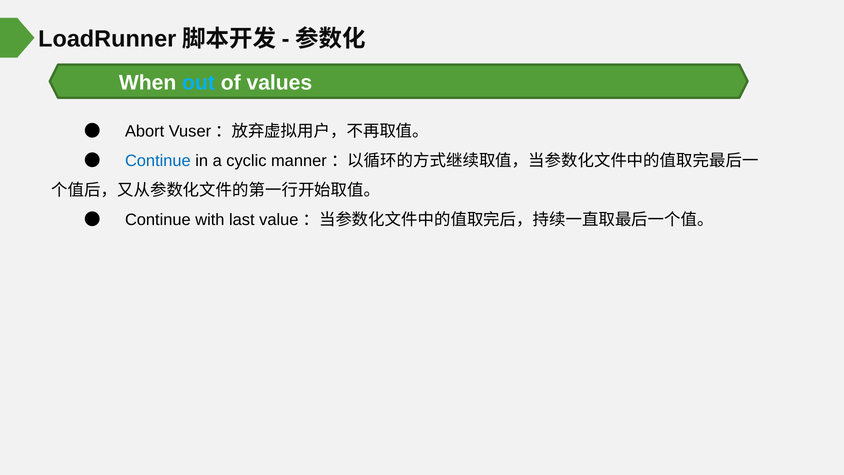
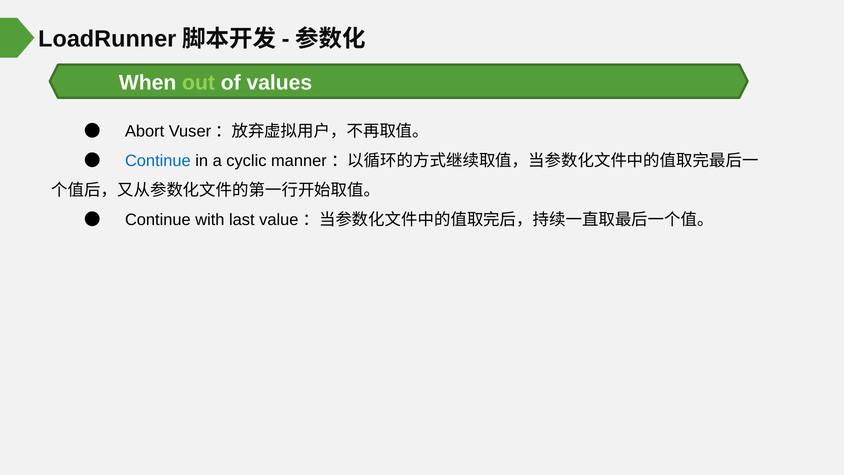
out colour: light blue -> light green (199, 83)
